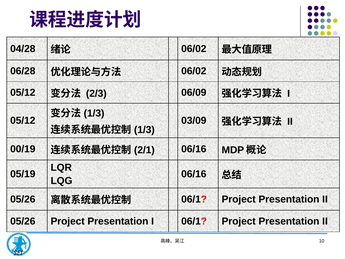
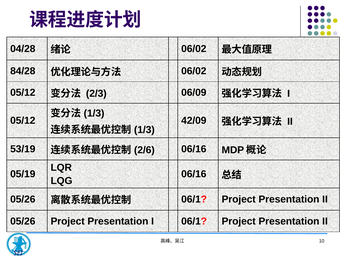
06/28: 06/28 -> 84/28 (23, 71)
03/09: 03/09 -> 42/09 (194, 121)
00/19: 00/19 -> 53/19 (23, 149)
2/1: 2/1 -> 2/6 (144, 150)
